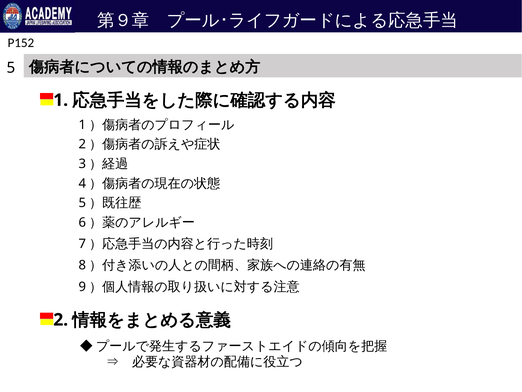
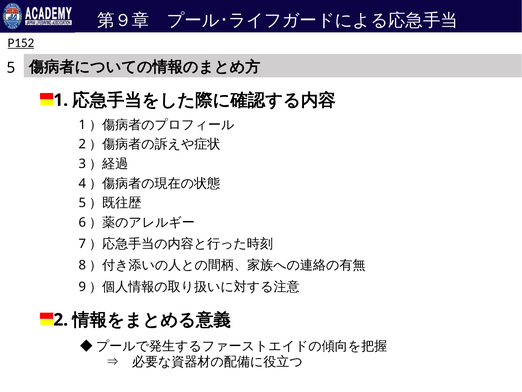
P152 underline: none -> present (21, 43)
